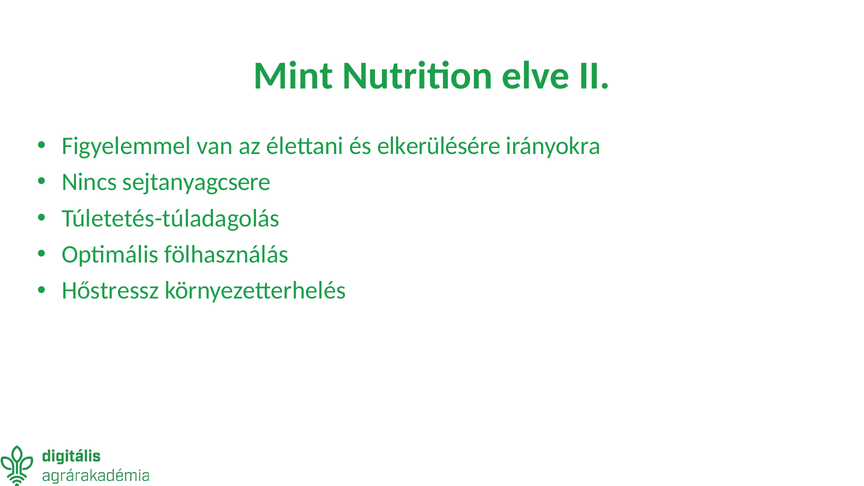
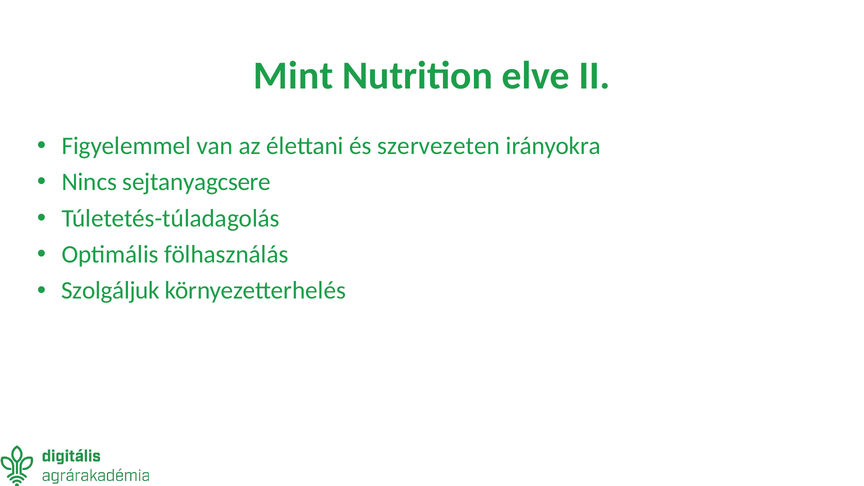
elkerülésére: elkerülésére -> szervezeten (439, 146)
Hőstressz: Hőstressz -> Szolgáljuk (110, 291)
